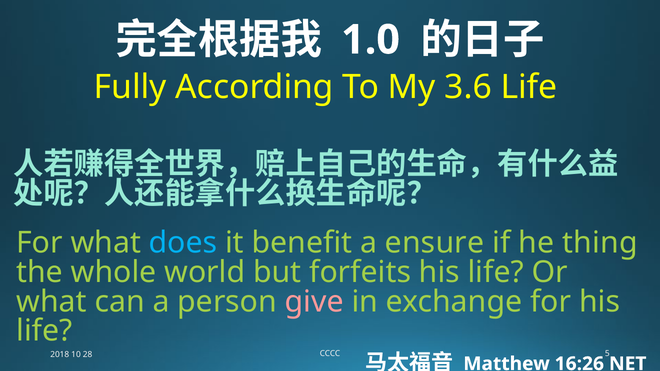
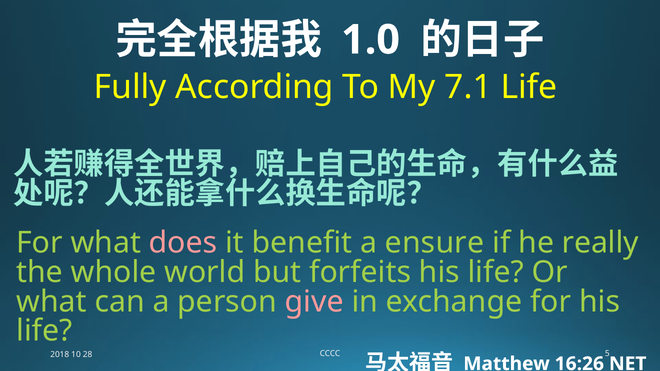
3.6: 3.6 -> 7.1 (468, 87)
does colour: light blue -> pink (183, 243)
thing: thing -> really (600, 243)
